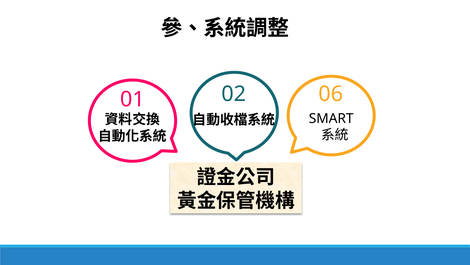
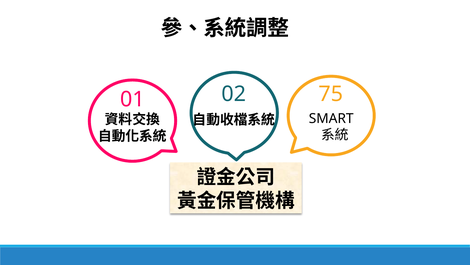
06: 06 -> 75 (331, 94)
